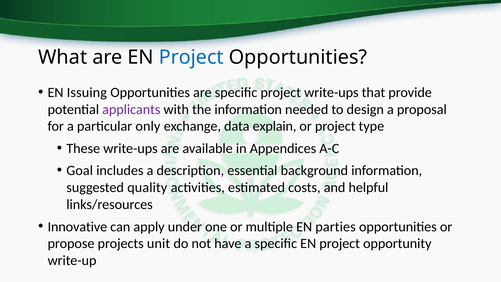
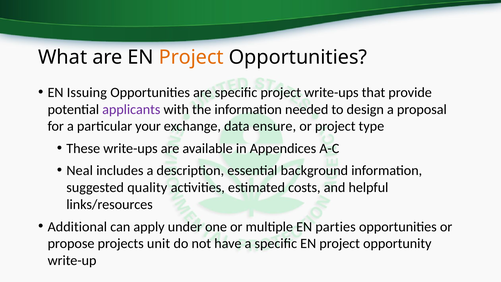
Project colour: blue -> orange (191, 57)
only: only -> your (148, 126)
explain: explain -> ensure (274, 126)
Goal: Goal -> Neal (80, 171)
Innovative: Innovative -> Additional (77, 227)
